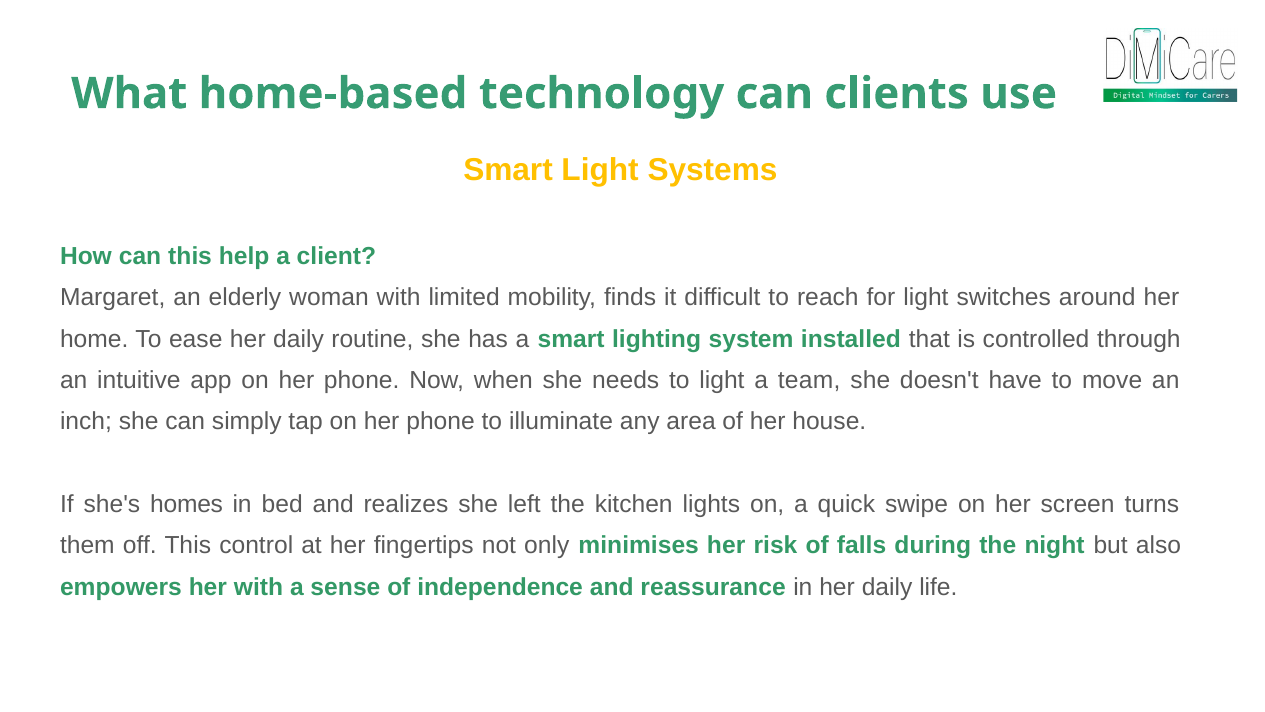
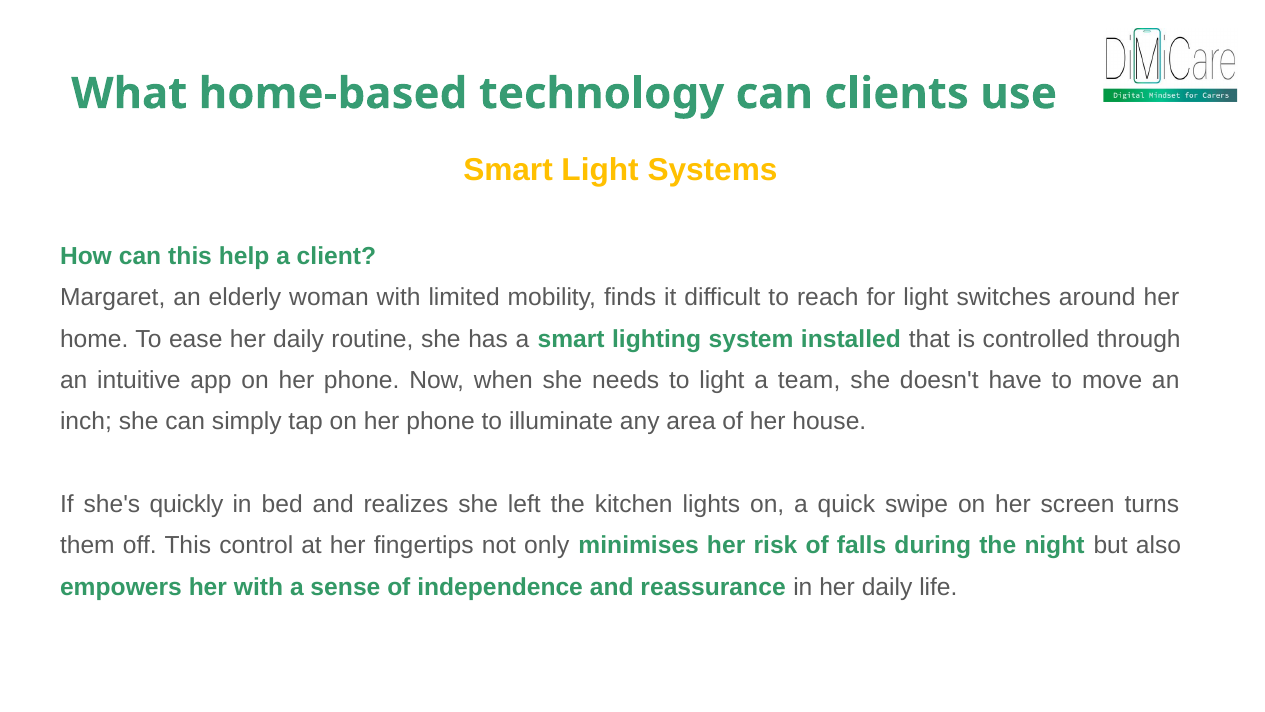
homes: homes -> quickly (187, 504)
